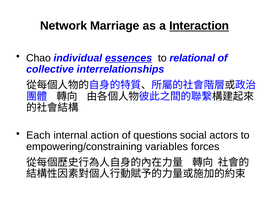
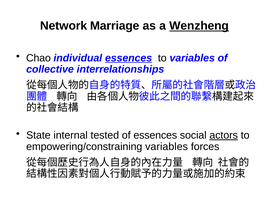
Interaction: Interaction -> Wenzheng (199, 26)
to relational: relational -> variables (192, 58)
Each: Each -> State (38, 135)
action: action -> tested (105, 135)
of questions: questions -> essences (155, 135)
actors underline: none -> present (224, 135)
